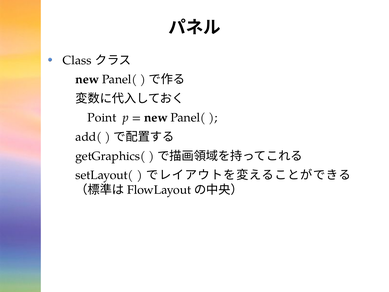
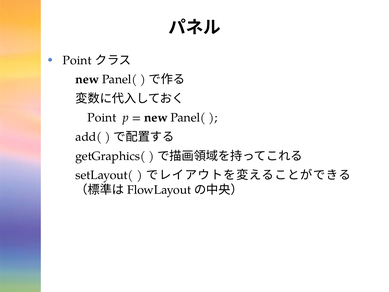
Class: Class -> Point (77, 60)
